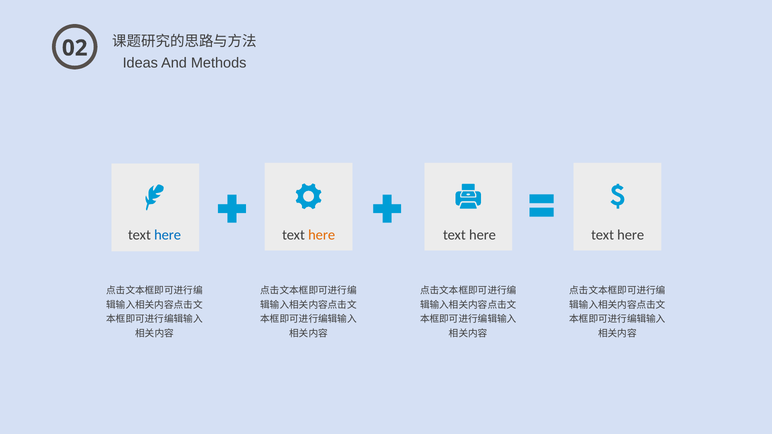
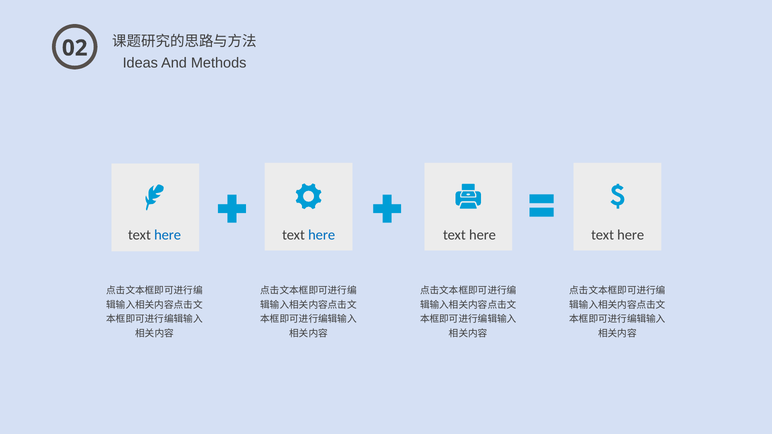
here colour: orange -> blue (322, 235)
